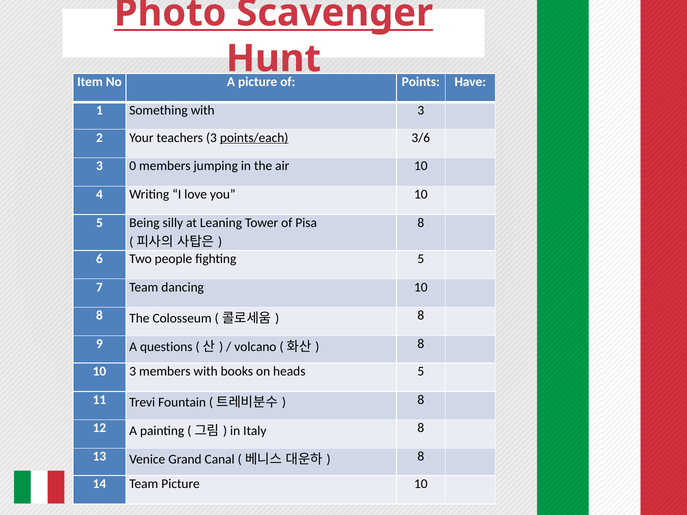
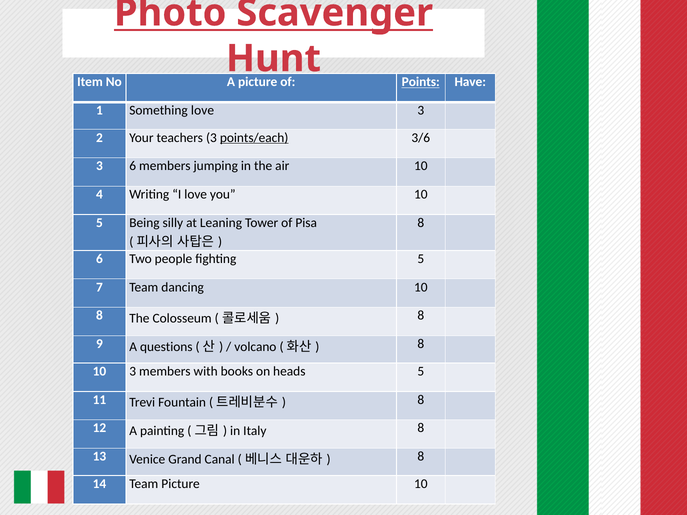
Points underline: none -> present (421, 82)
Something with: with -> love (203, 110)
3 0: 0 -> 6 (133, 166)
